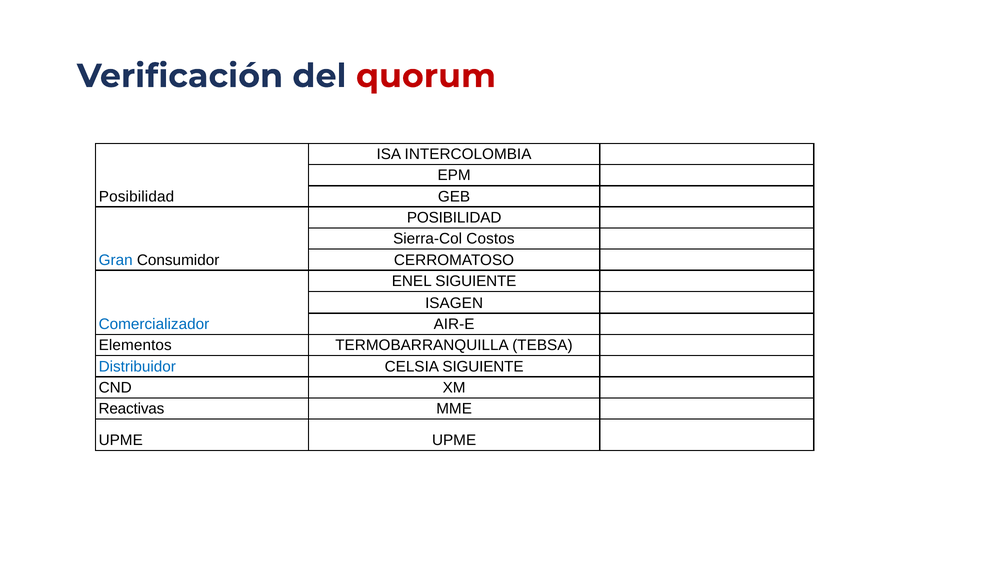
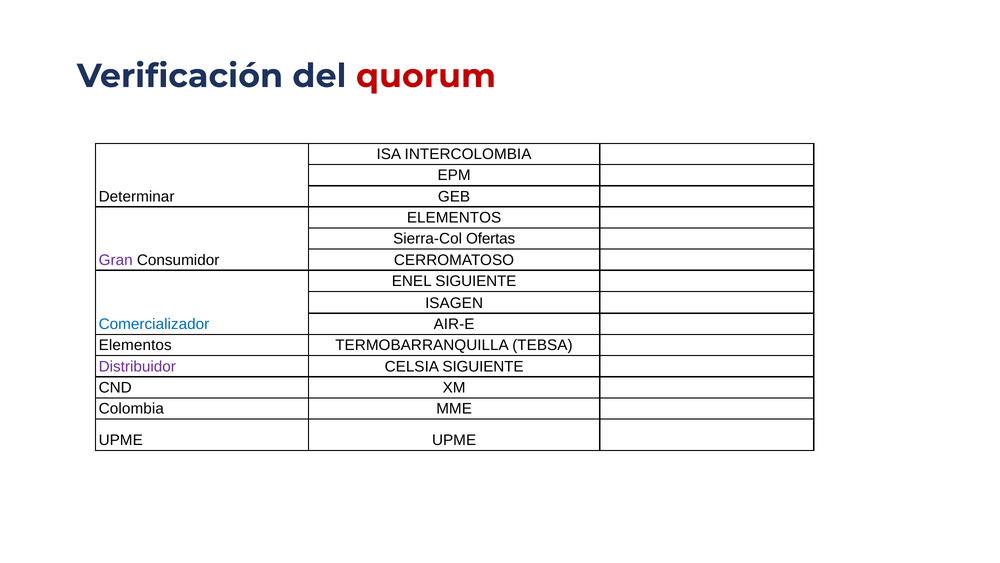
Posibilidad: Posibilidad -> Determinar (137, 196)
POSIBILIDAD: POSIBILIDAD -> ELEMENTOS (454, 218)
Costos: Costos -> Ofertas (491, 239)
Gran colour: blue -> purple (116, 260)
Distribuidor colour: blue -> purple (137, 366)
Reactivas: Reactivas -> Colombia (131, 409)
